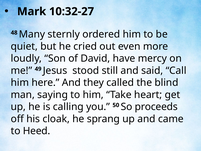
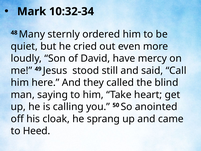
10:32-27: 10:32-27 -> 10:32-34 (72, 11)
proceeds: proceeds -> anointed (156, 107)
